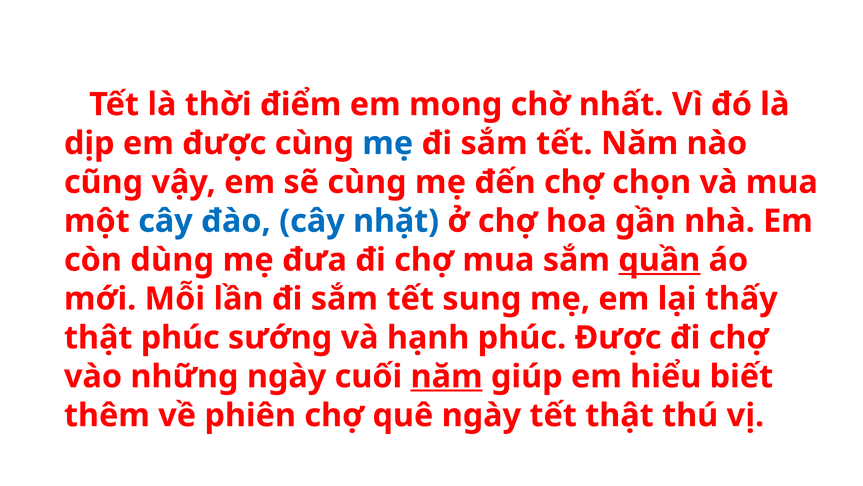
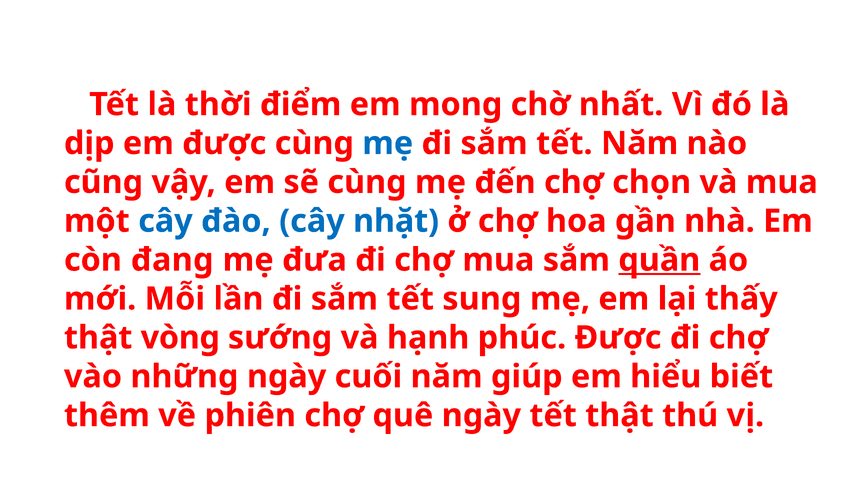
dùng: dùng -> đang (172, 260)
thật phúc: phúc -> vòng (180, 337)
năm underline: present -> none (447, 376)
